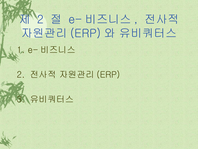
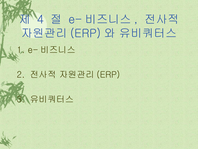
2: 2 -> 4 (40, 19)
